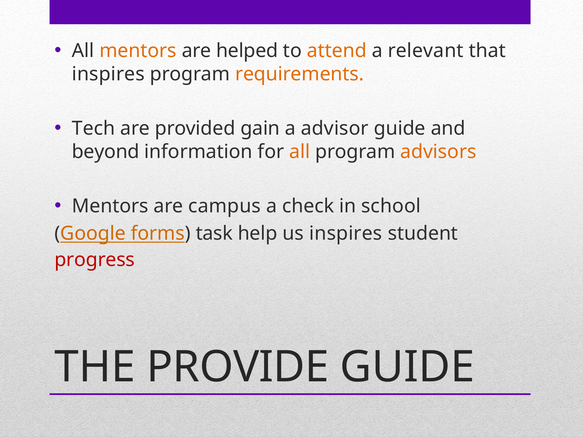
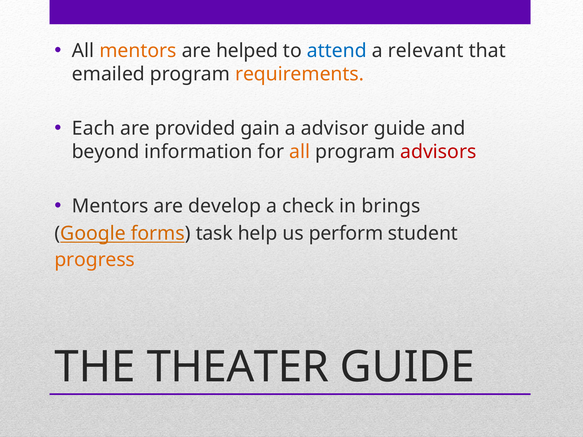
attend colour: orange -> blue (337, 51)
inspires: inspires -> emailed (108, 74)
Tech: Tech -> Each (94, 129)
advisors colour: orange -> red (438, 152)
campus: campus -> develop (225, 206)
school: school -> brings (391, 206)
us inspires: inspires -> perform (346, 233)
progress colour: red -> orange (95, 260)
PROVIDE: PROVIDE -> THEATER (238, 367)
